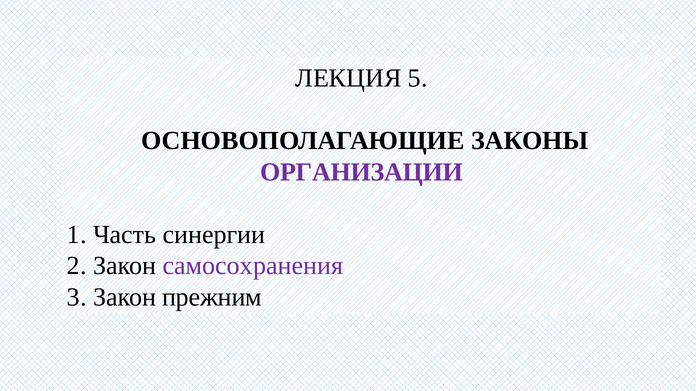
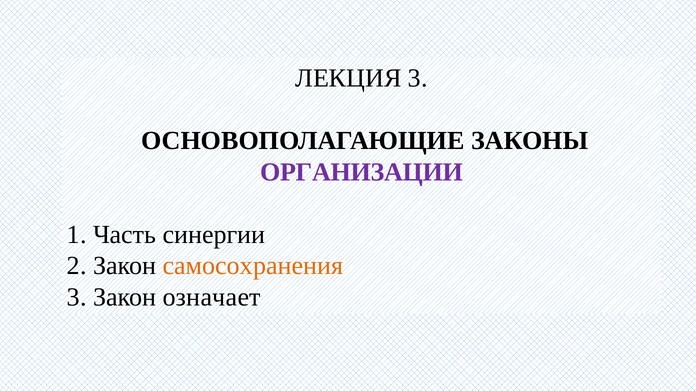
ЛЕКЦИЯ 5: 5 -> 3 (418, 78)
самосохранения colour: purple -> orange (253, 266)
прежним: прежним -> означает (212, 297)
